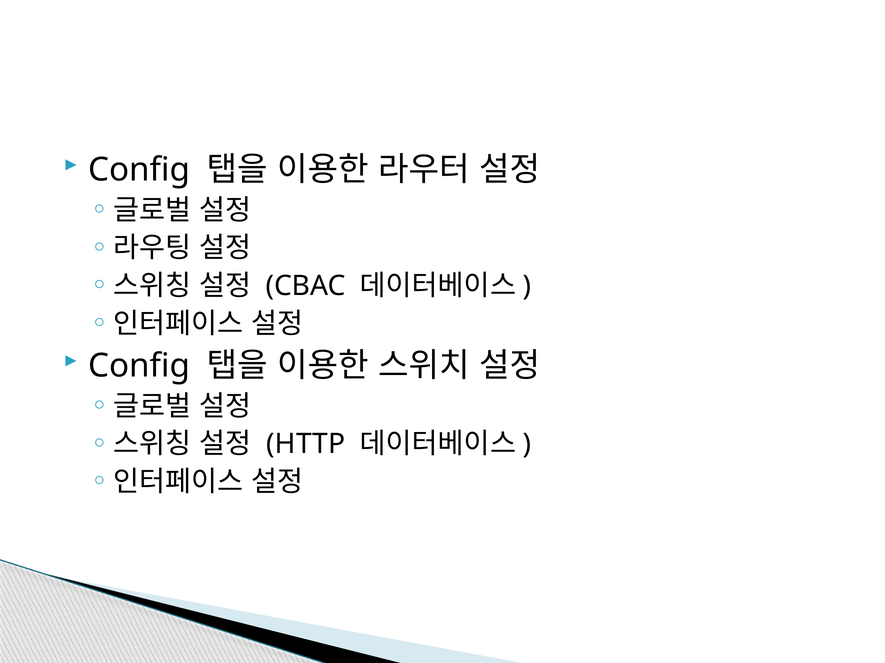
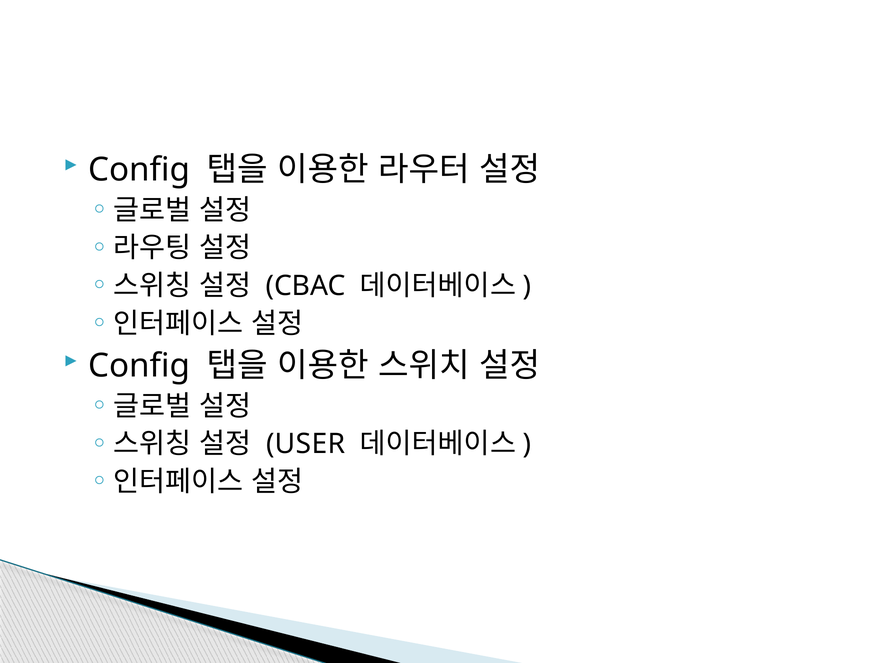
HTTP: HTTP -> USER (306, 445)
